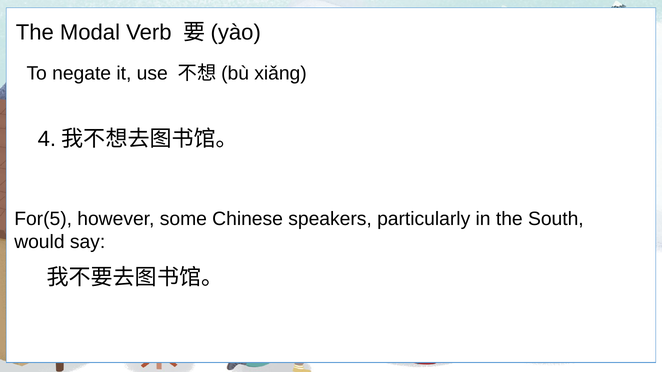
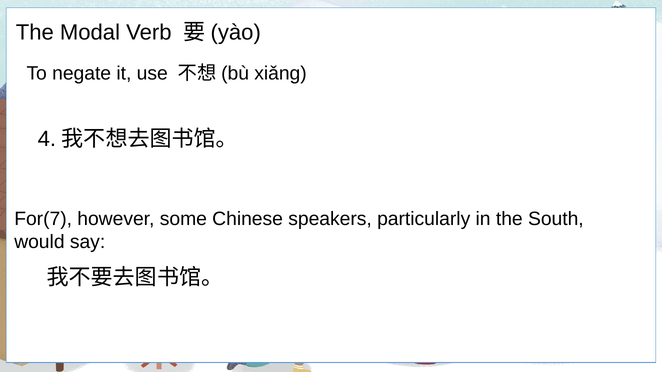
For(5: For(5 -> For(7 (43, 219)
